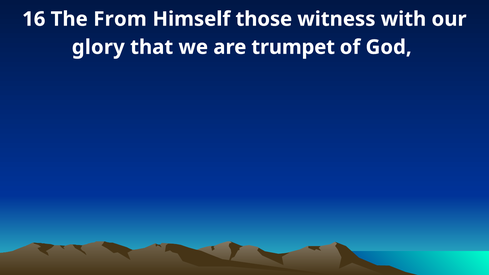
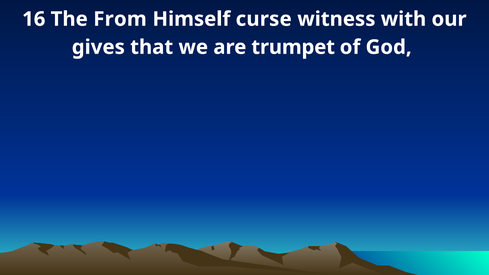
those: those -> curse (264, 19)
glory: glory -> gives (98, 47)
